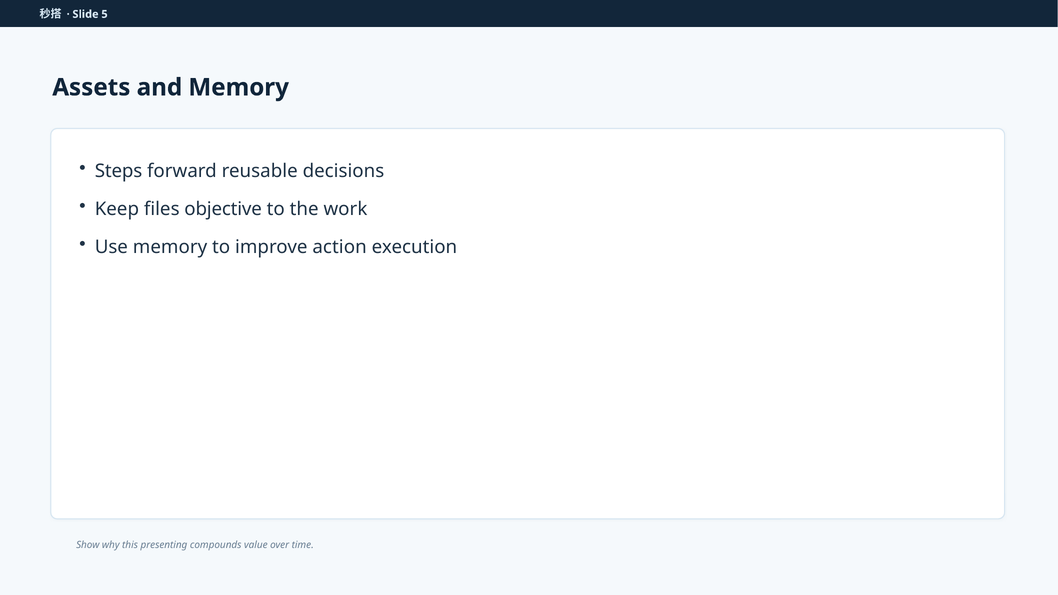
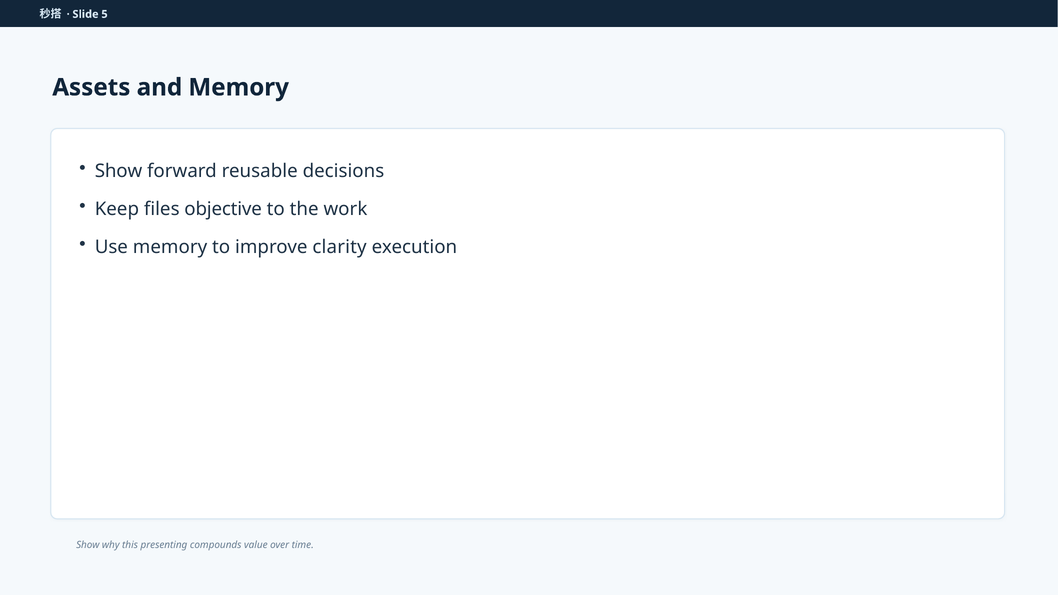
Steps: Steps -> Show (119, 171)
action: action -> clarity (340, 247)
